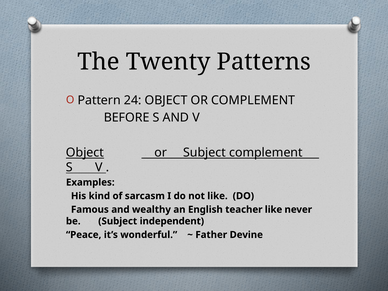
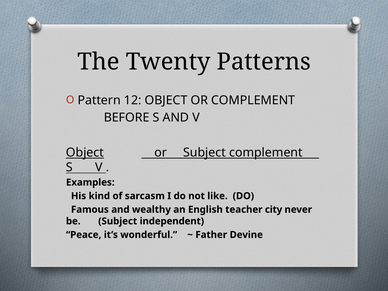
24: 24 -> 12 (133, 100)
teacher like: like -> city (274, 210)
